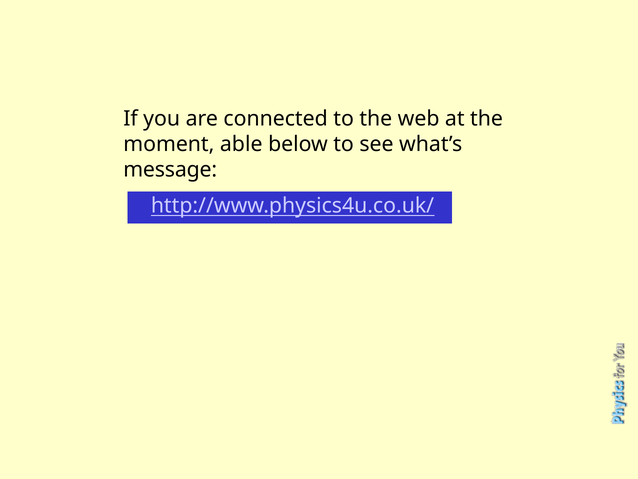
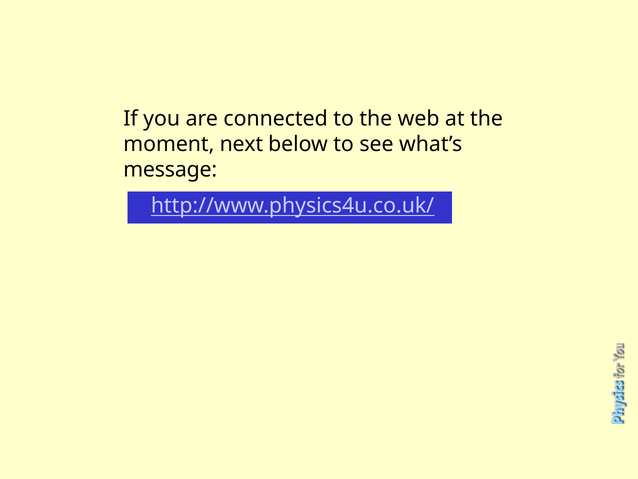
able: able -> next (241, 144)
